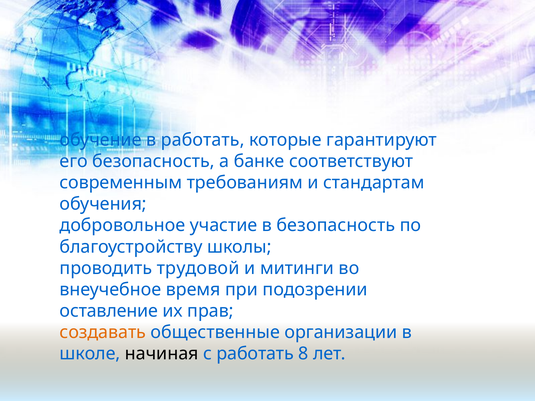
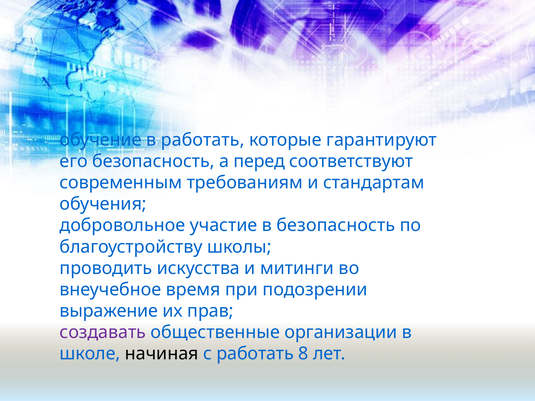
банке: банке -> перед (259, 161)
трудовой: трудовой -> искусства (198, 268)
оставление: оставление -> выражение (109, 311)
создавать colour: orange -> purple (103, 333)
